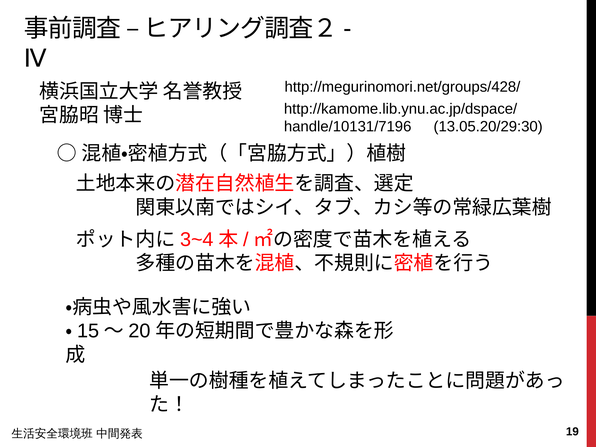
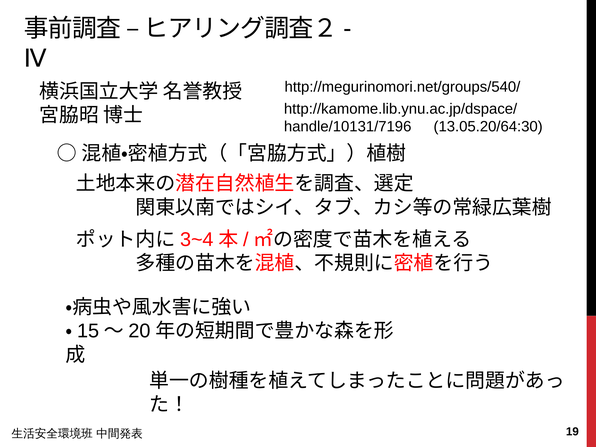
http://megurinomori.net/groups/428/: http://megurinomori.net/groups/428/ -> http://megurinomori.net/groups/540/ (402, 87)
13.05.20/29:30: 13.05.20/29:30 -> 13.05.20/64:30 (488, 127)
